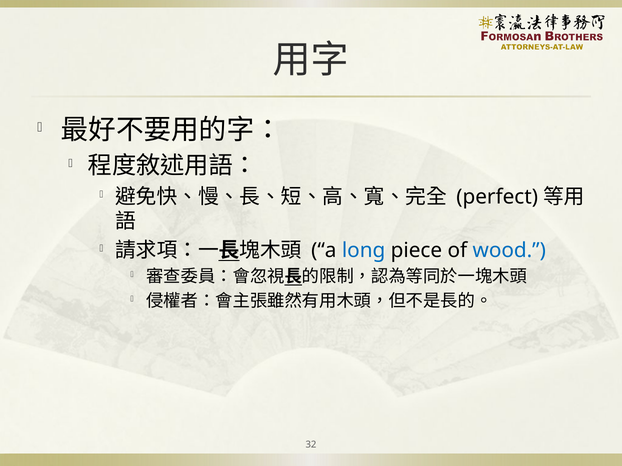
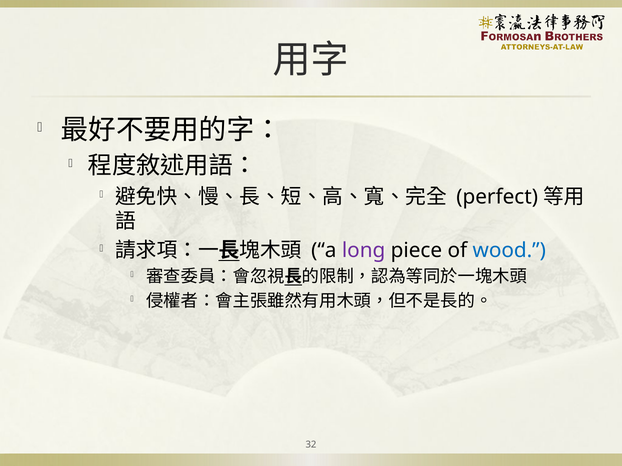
long colour: blue -> purple (364, 251)
